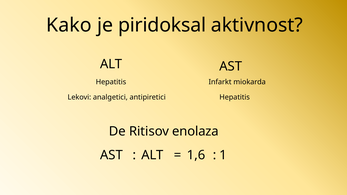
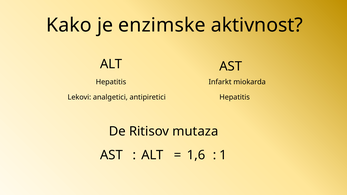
piridoksal: piridoksal -> enzimske (162, 25)
enolaza: enolaza -> mutaza (195, 131)
